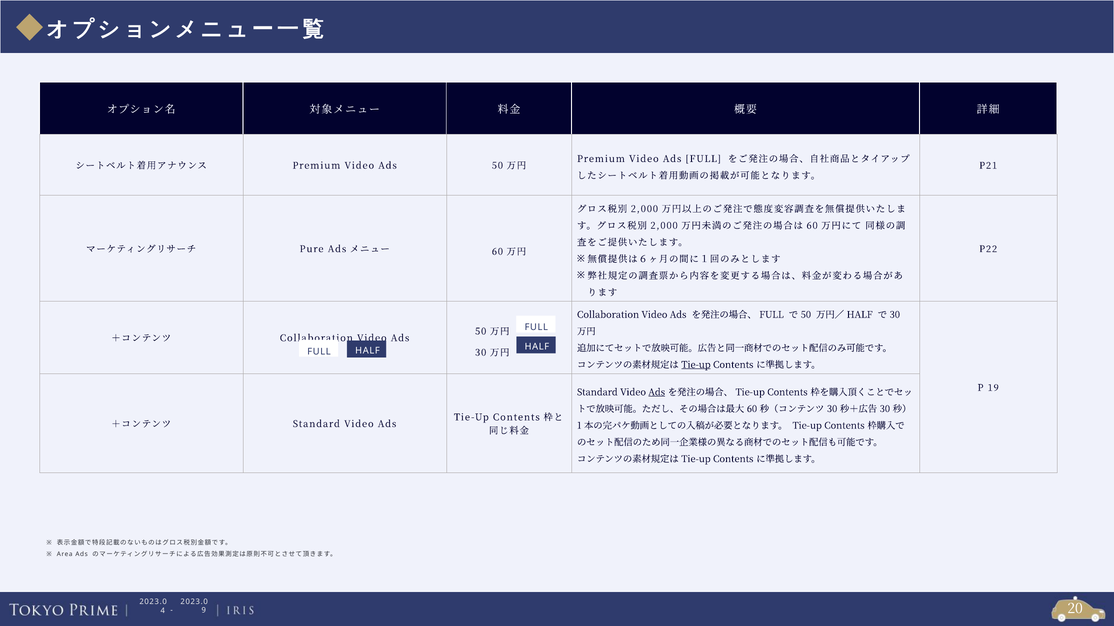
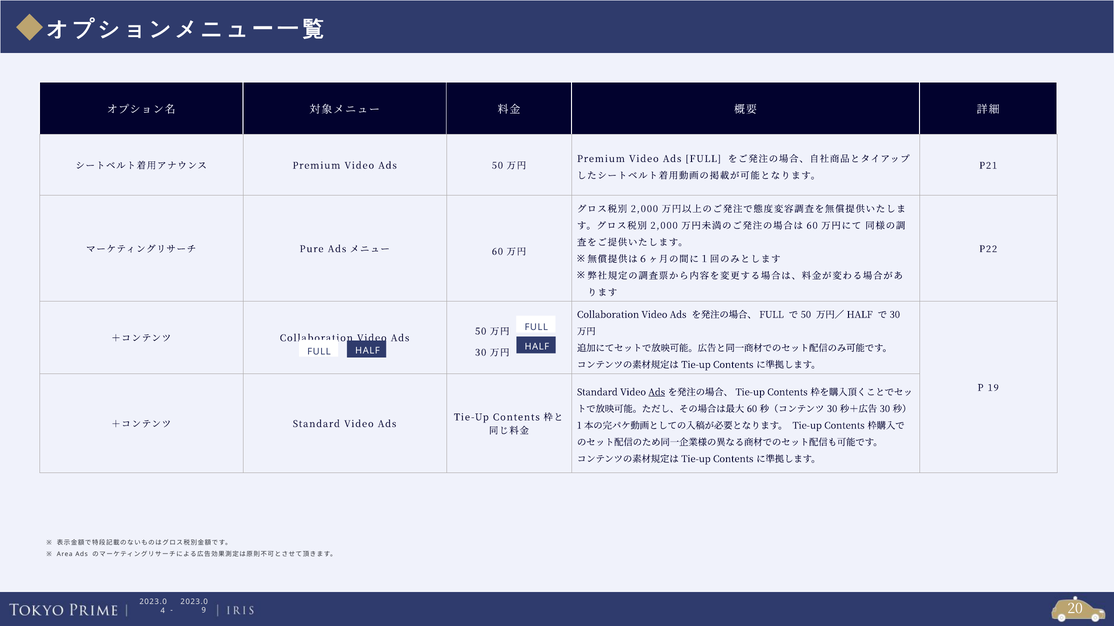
Tie-up underline: present -> none (696, 365)
